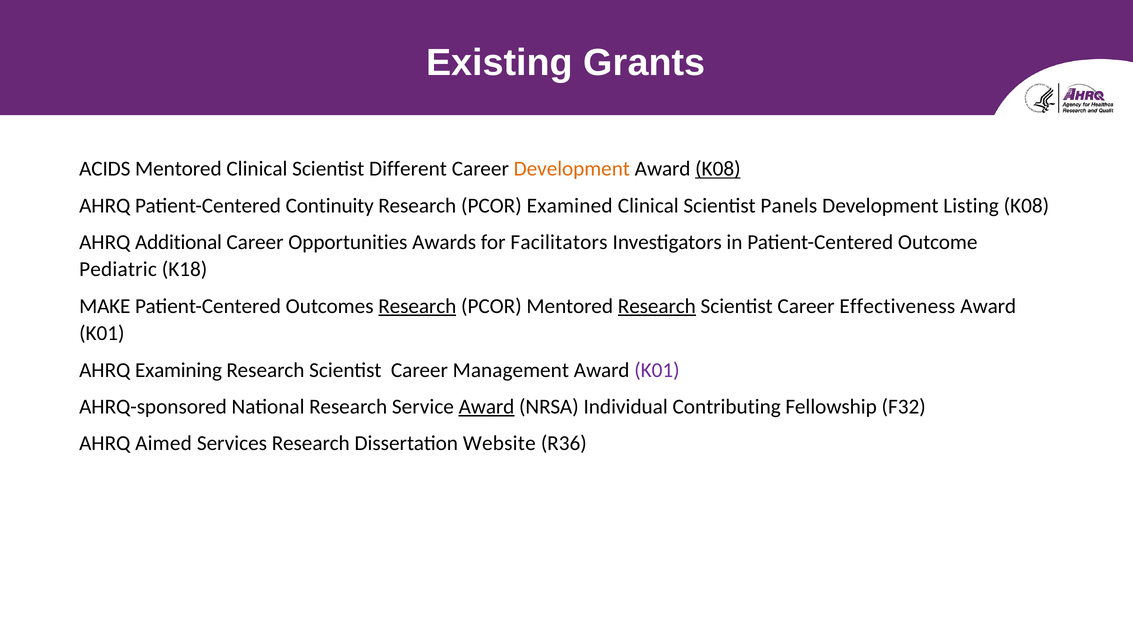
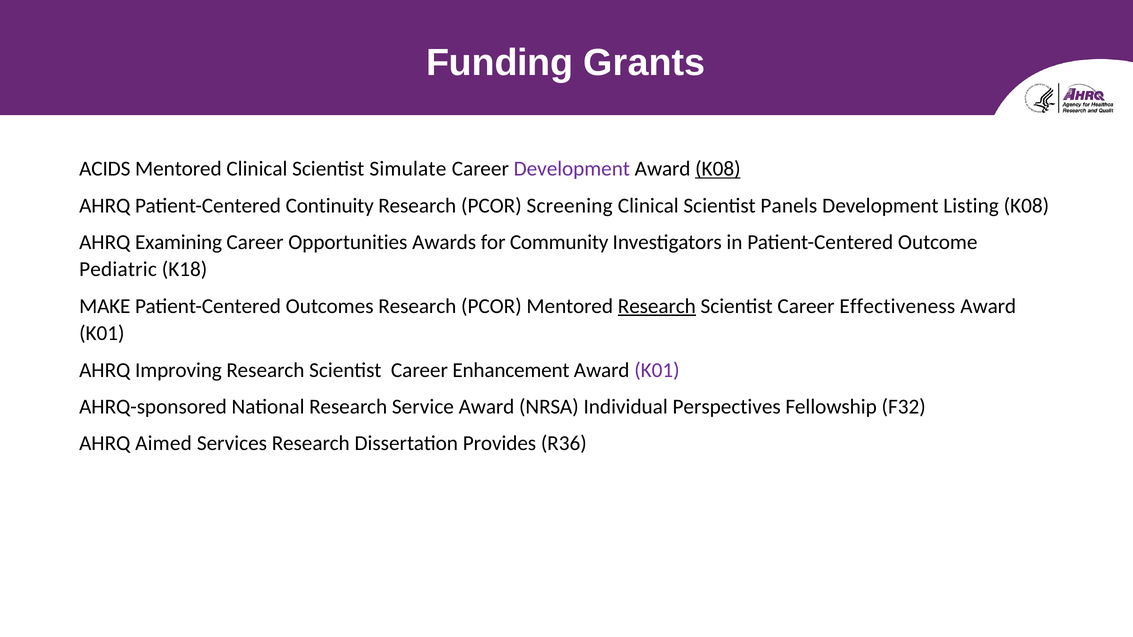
Existing: Existing -> Funding (500, 63)
Different: Different -> Simulate (408, 169)
Development colour: orange -> purple (572, 169)
Examined: Examined -> Screening (570, 206)
Additional: Additional -> Examining (179, 242)
Facilitators: Facilitators -> Community (559, 242)
Research underline: present -> none (417, 306)
Examining: Examining -> Improving (178, 370)
Management: Management -> Enhancement (511, 370)
Award underline: present -> none (487, 407)
Contributing: Contributing -> Perspectives (727, 407)
Website: Website -> Provides (499, 444)
